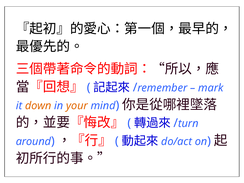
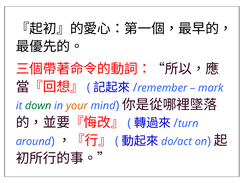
down colour: orange -> green (38, 106)
